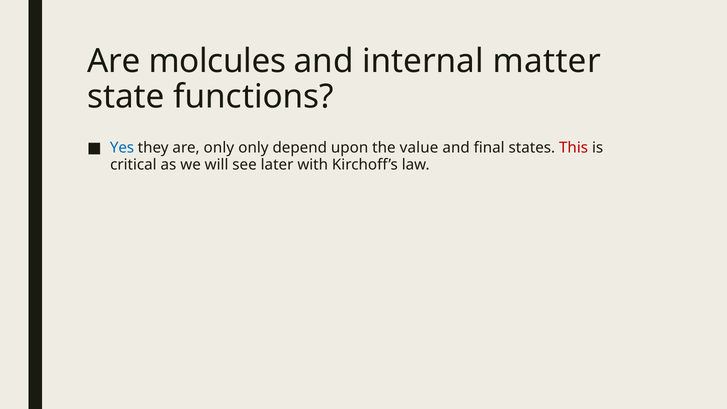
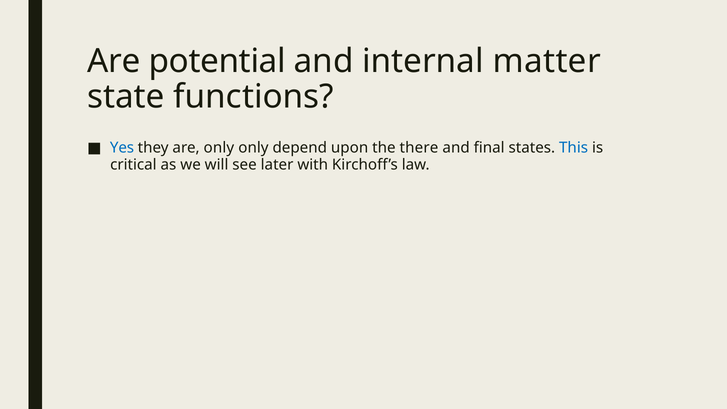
molcules: molcules -> potential (217, 61)
value: value -> there (419, 148)
This colour: red -> blue (574, 148)
